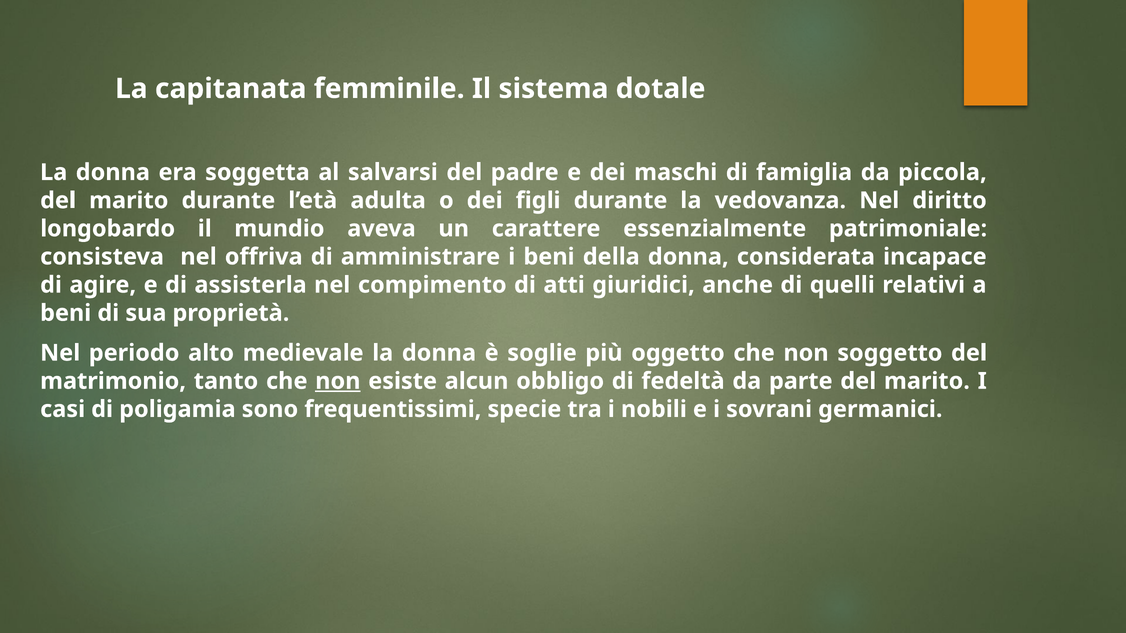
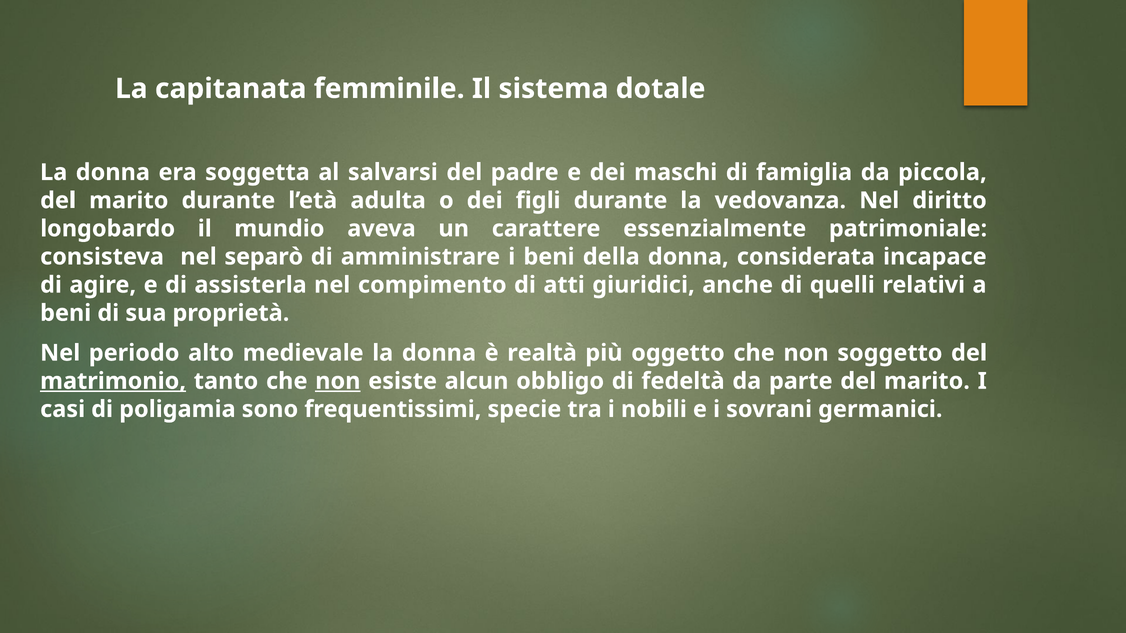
offriva: offriva -> separò (264, 257)
soglie: soglie -> realtà (542, 353)
matrimonio underline: none -> present (113, 381)
